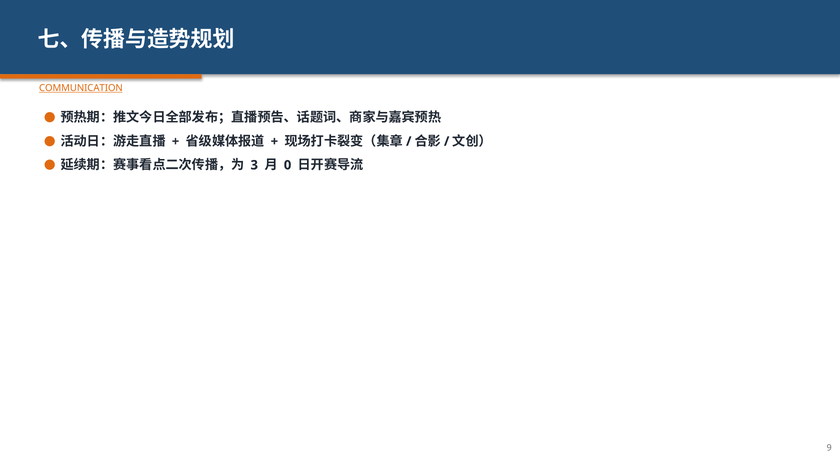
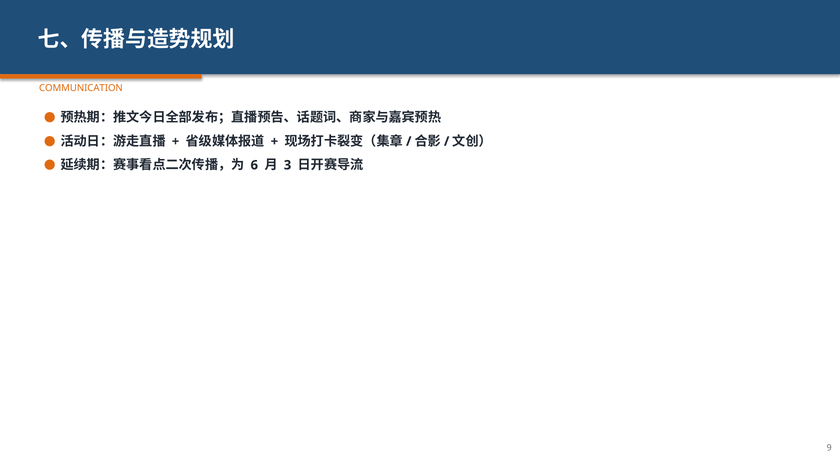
COMMUNICATION underline: present -> none (81, 88)
3: 3 -> 6 (254, 165)
0: 0 -> 3 (288, 165)
